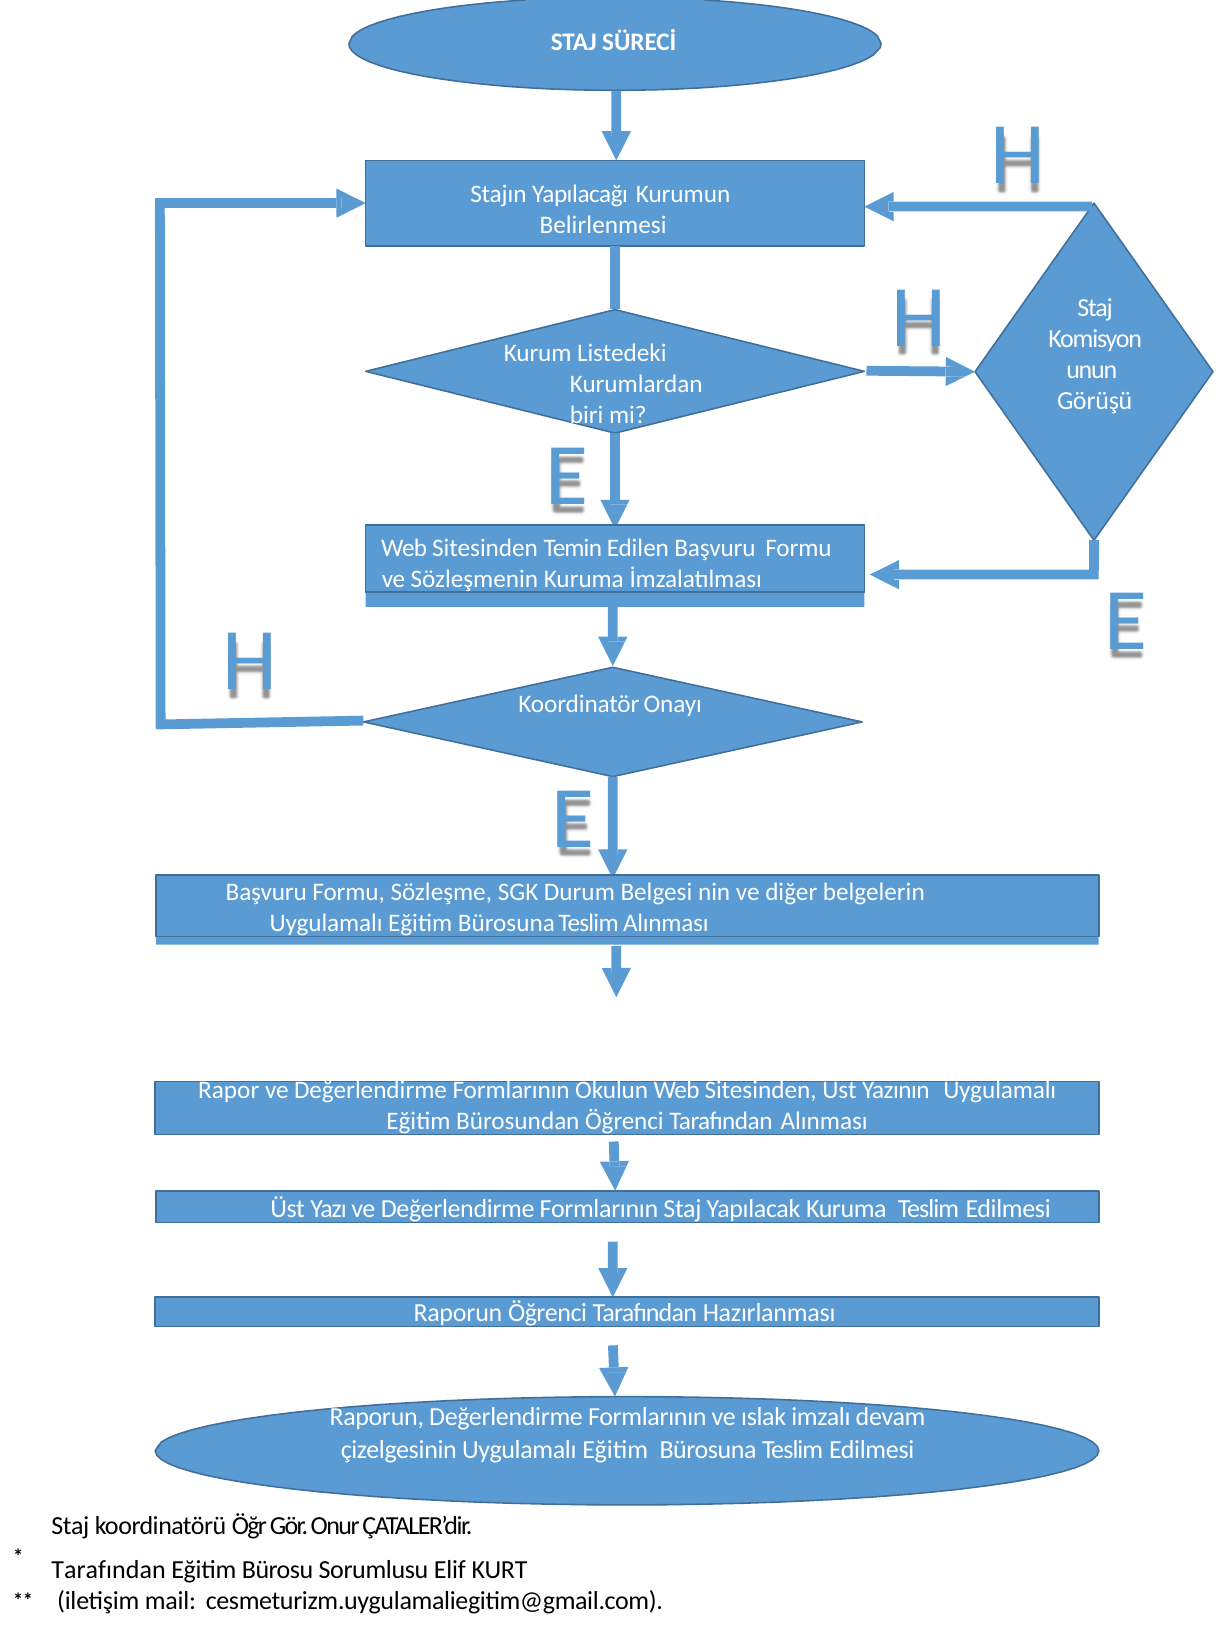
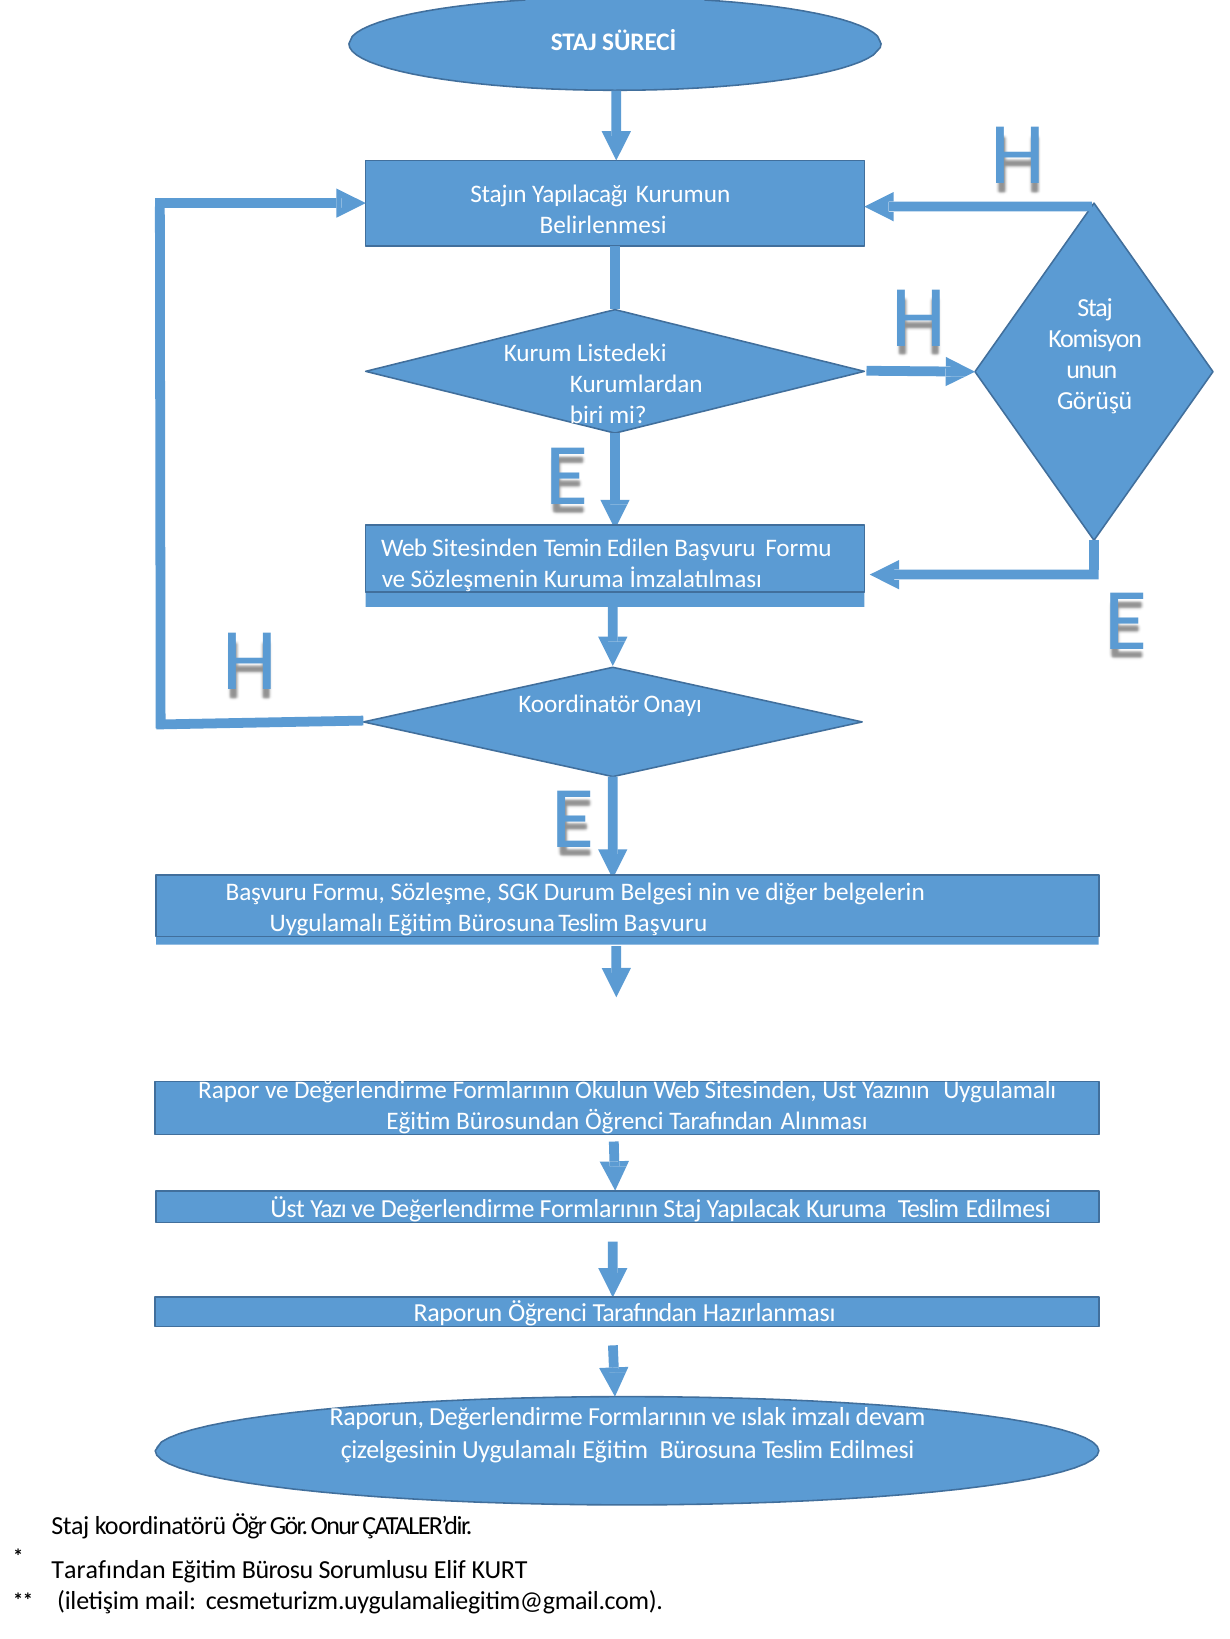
Teslim Alınması: Alınması -> Başvuru (666, 924)
